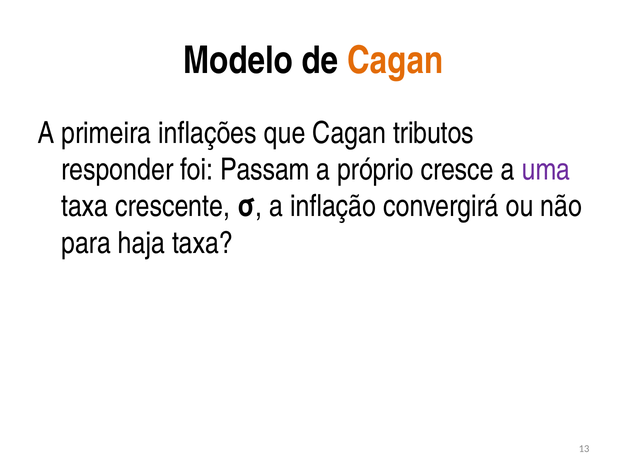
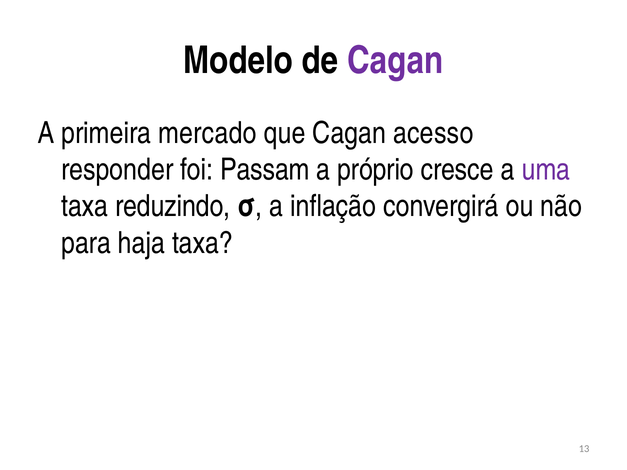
Cagan colour: orange -> purple (395, 61)
inflações: inflações -> mercado (207, 133)
tributos: tributos -> acesso (433, 133)
crescente: crescente -> reduzindo (173, 207)
